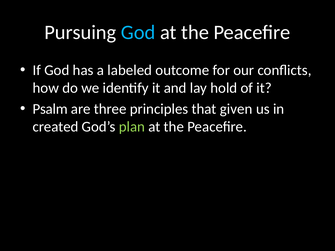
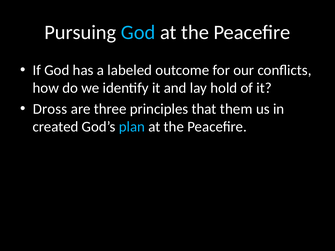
Psalm: Psalm -> Dross (50, 109)
given: given -> them (236, 109)
plan colour: light green -> light blue (132, 127)
